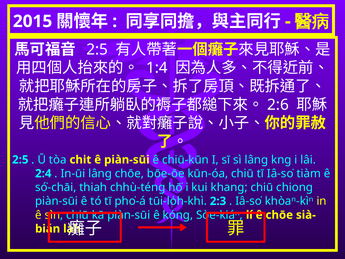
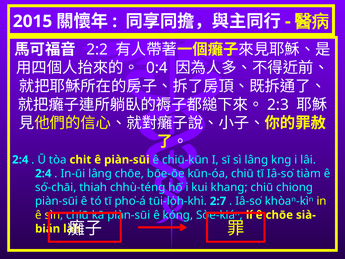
2:5: 2:5 -> 2:2 (97, 49)
1:4: 1:4 -> 0:4 (157, 68)
2:6: 2:6 -> 2:3 (278, 105)
2:5: 2:5 -> 2:4 (20, 160)
2:3: 2:3 -> 2:7 (218, 201)
